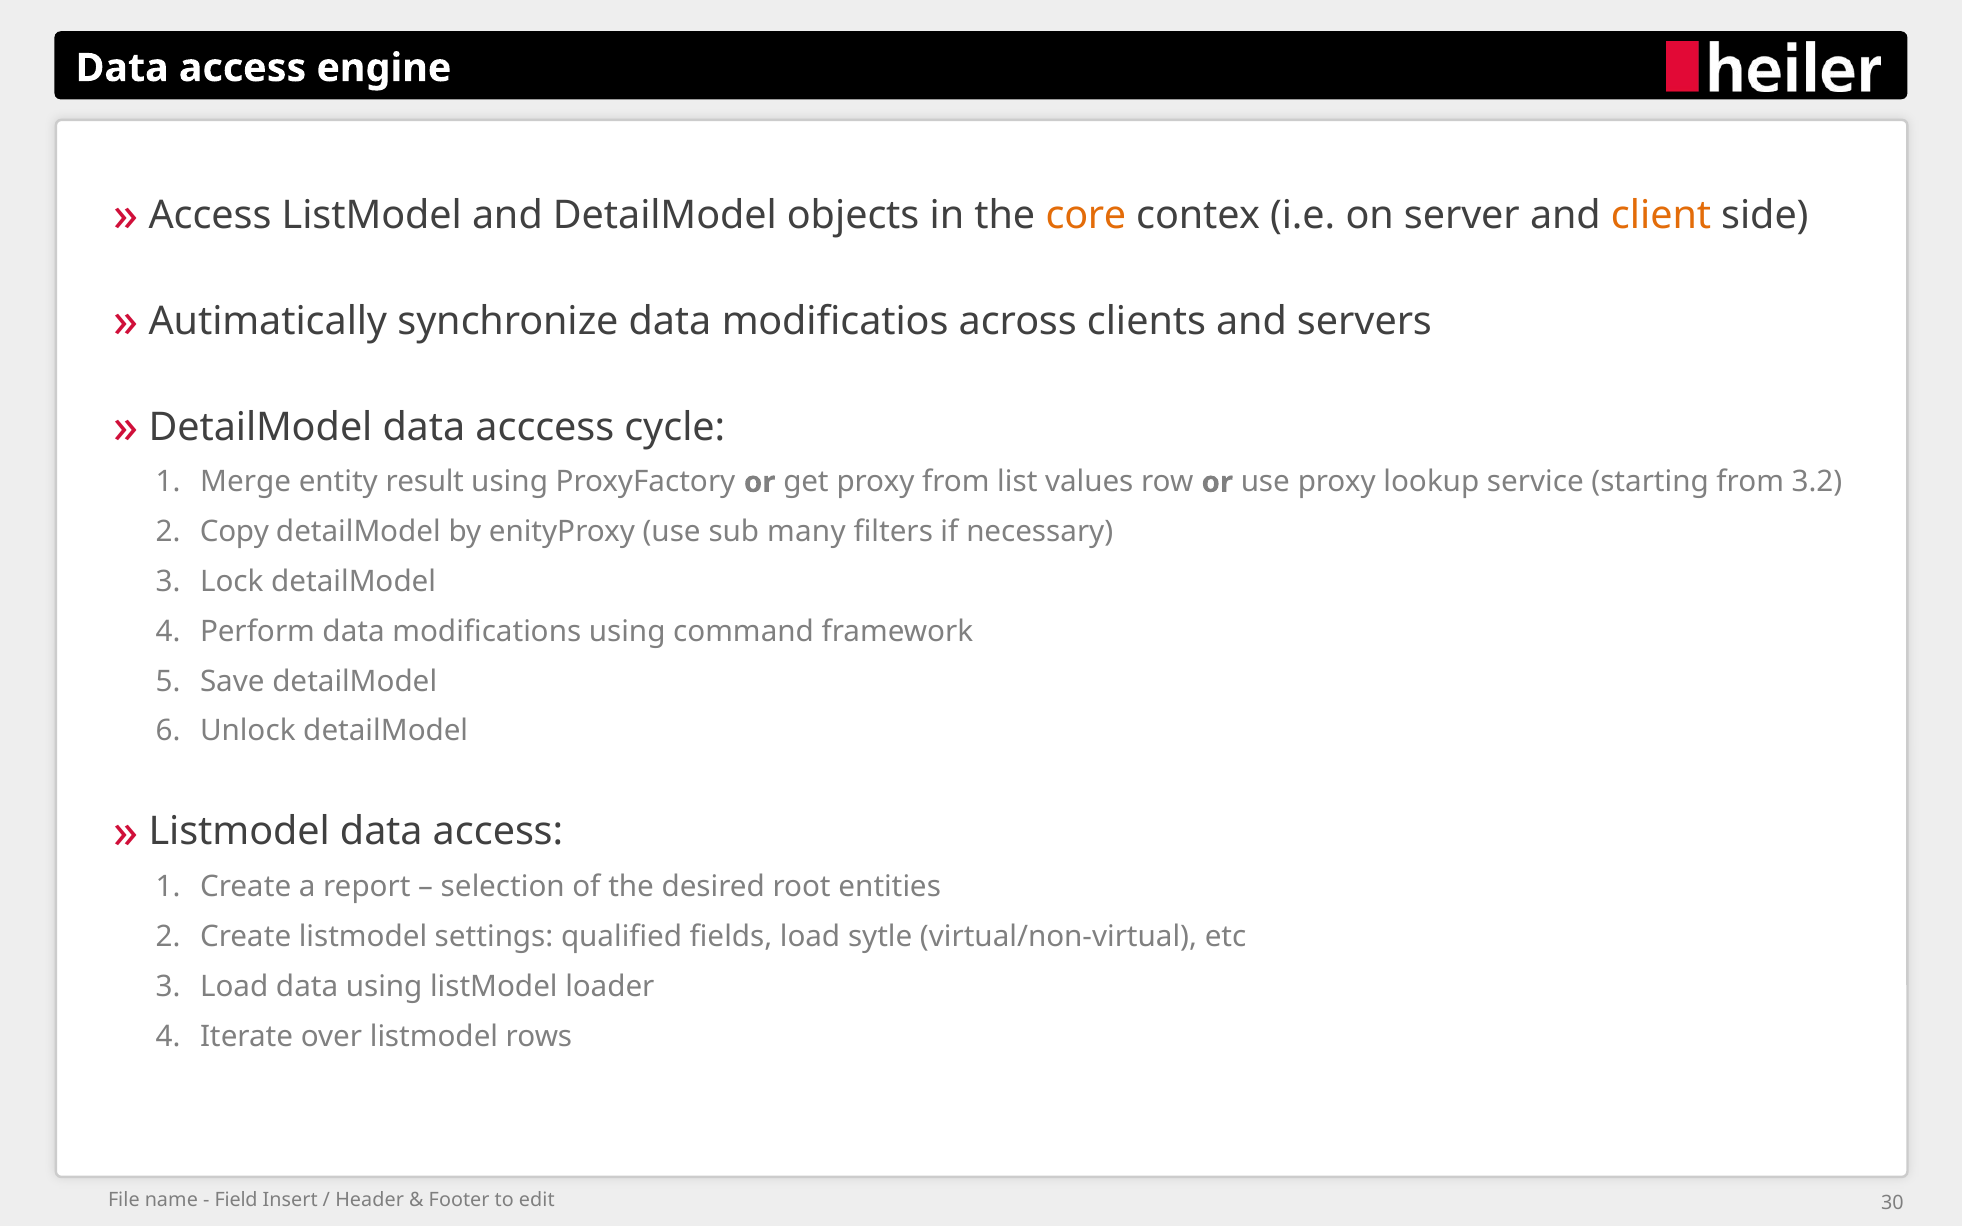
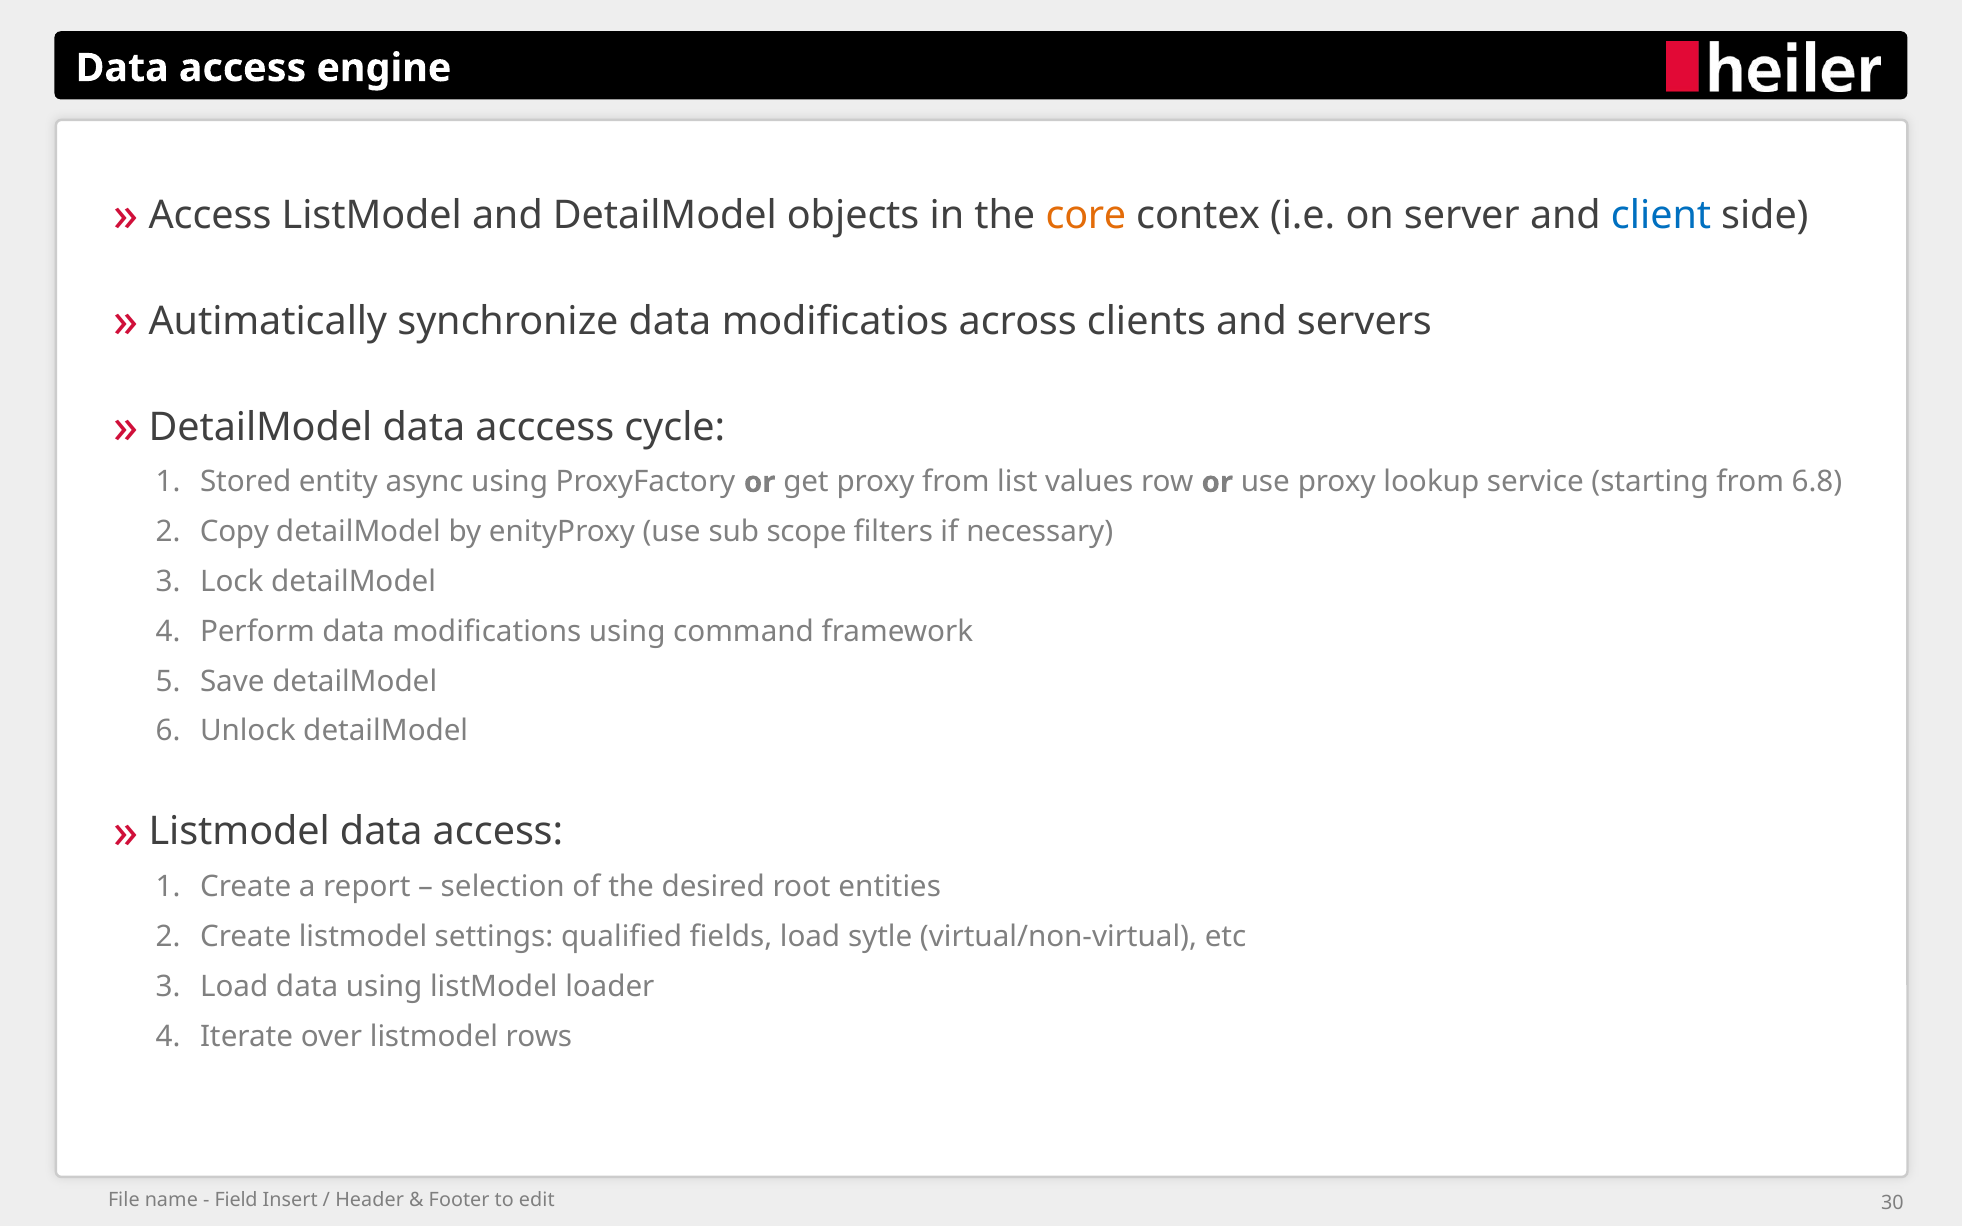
client colour: orange -> blue (1661, 216)
Merge: Merge -> Stored (246, 482)
result: result -> async (425, 482)
3.2: 3.2 -> 6.8 (1817, 482)
many: many -> scope (807, 532)
